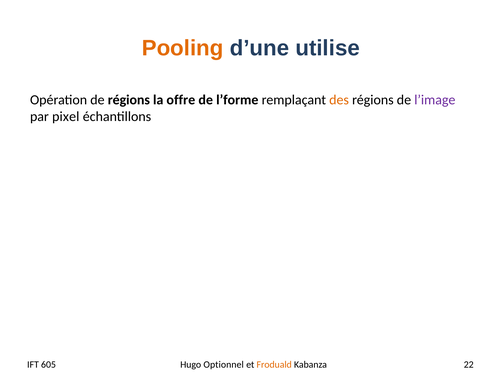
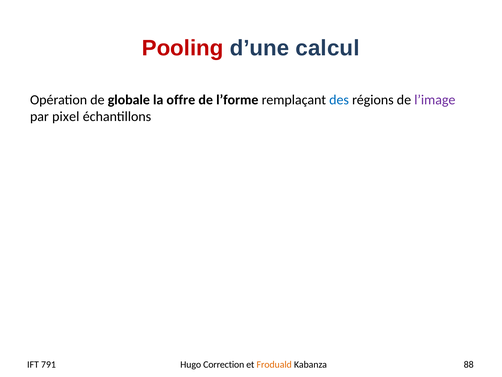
Pooling colour: orange -> red (183, 48)
utilise: utilise -> calcul (328, 48)
de régions: régions -> globale (129, 100)
des colour: orange -> blue (339, 100)
605: 605 -> 791 (48, 364)
Optionnel: Optionnel -> Correction (224, 364)
22: 22 -> 88 (469, 364)
